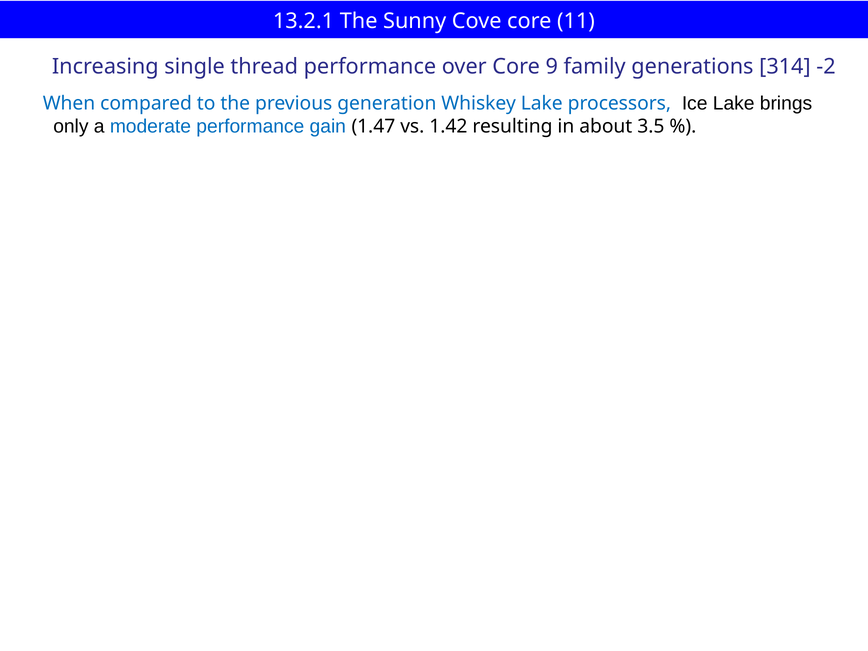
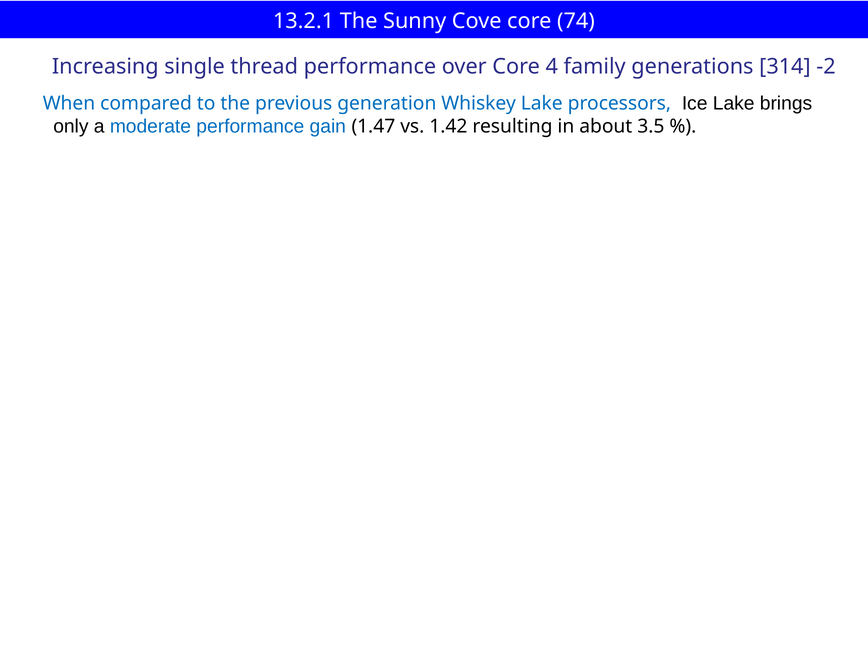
11: 11 -> 74 (576, 21)
9: 9 -> 4 (552, 67)
